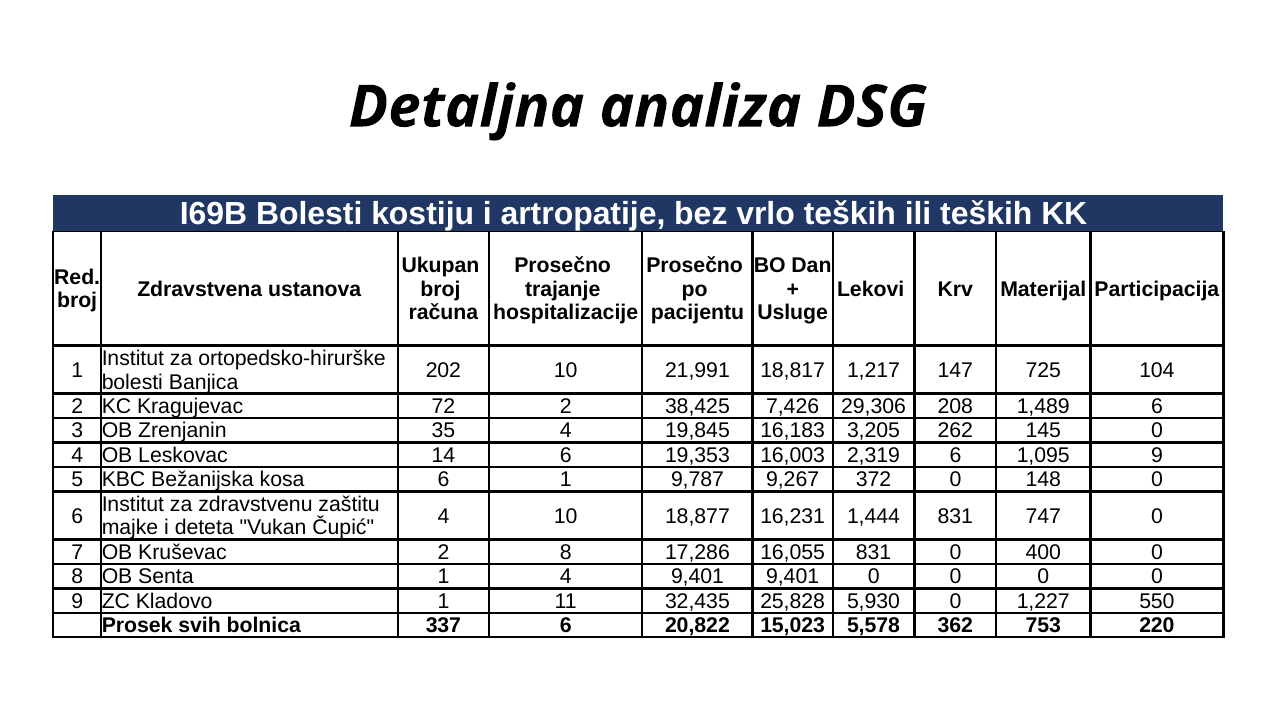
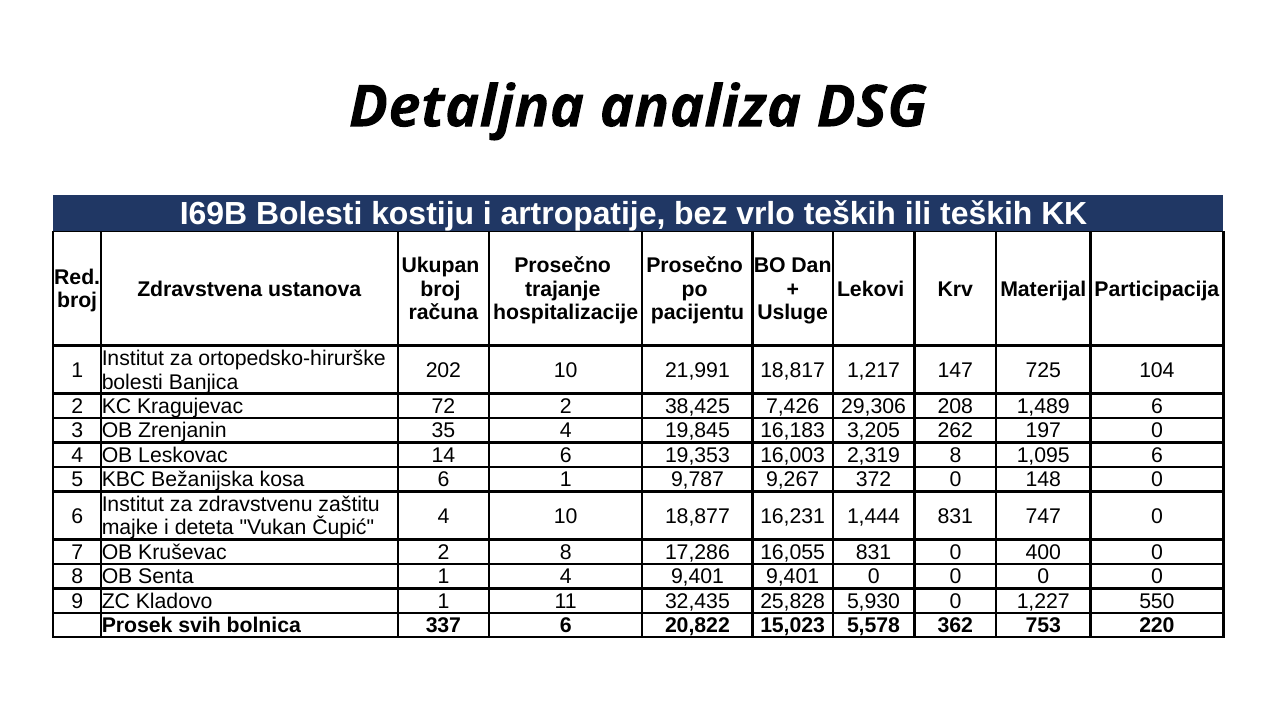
145: 145 -> 197 (1043, 431)
2,319 6: 6 -> 8 (955, 456)
1,095 9: 9 -> 6 (1157, 456)
